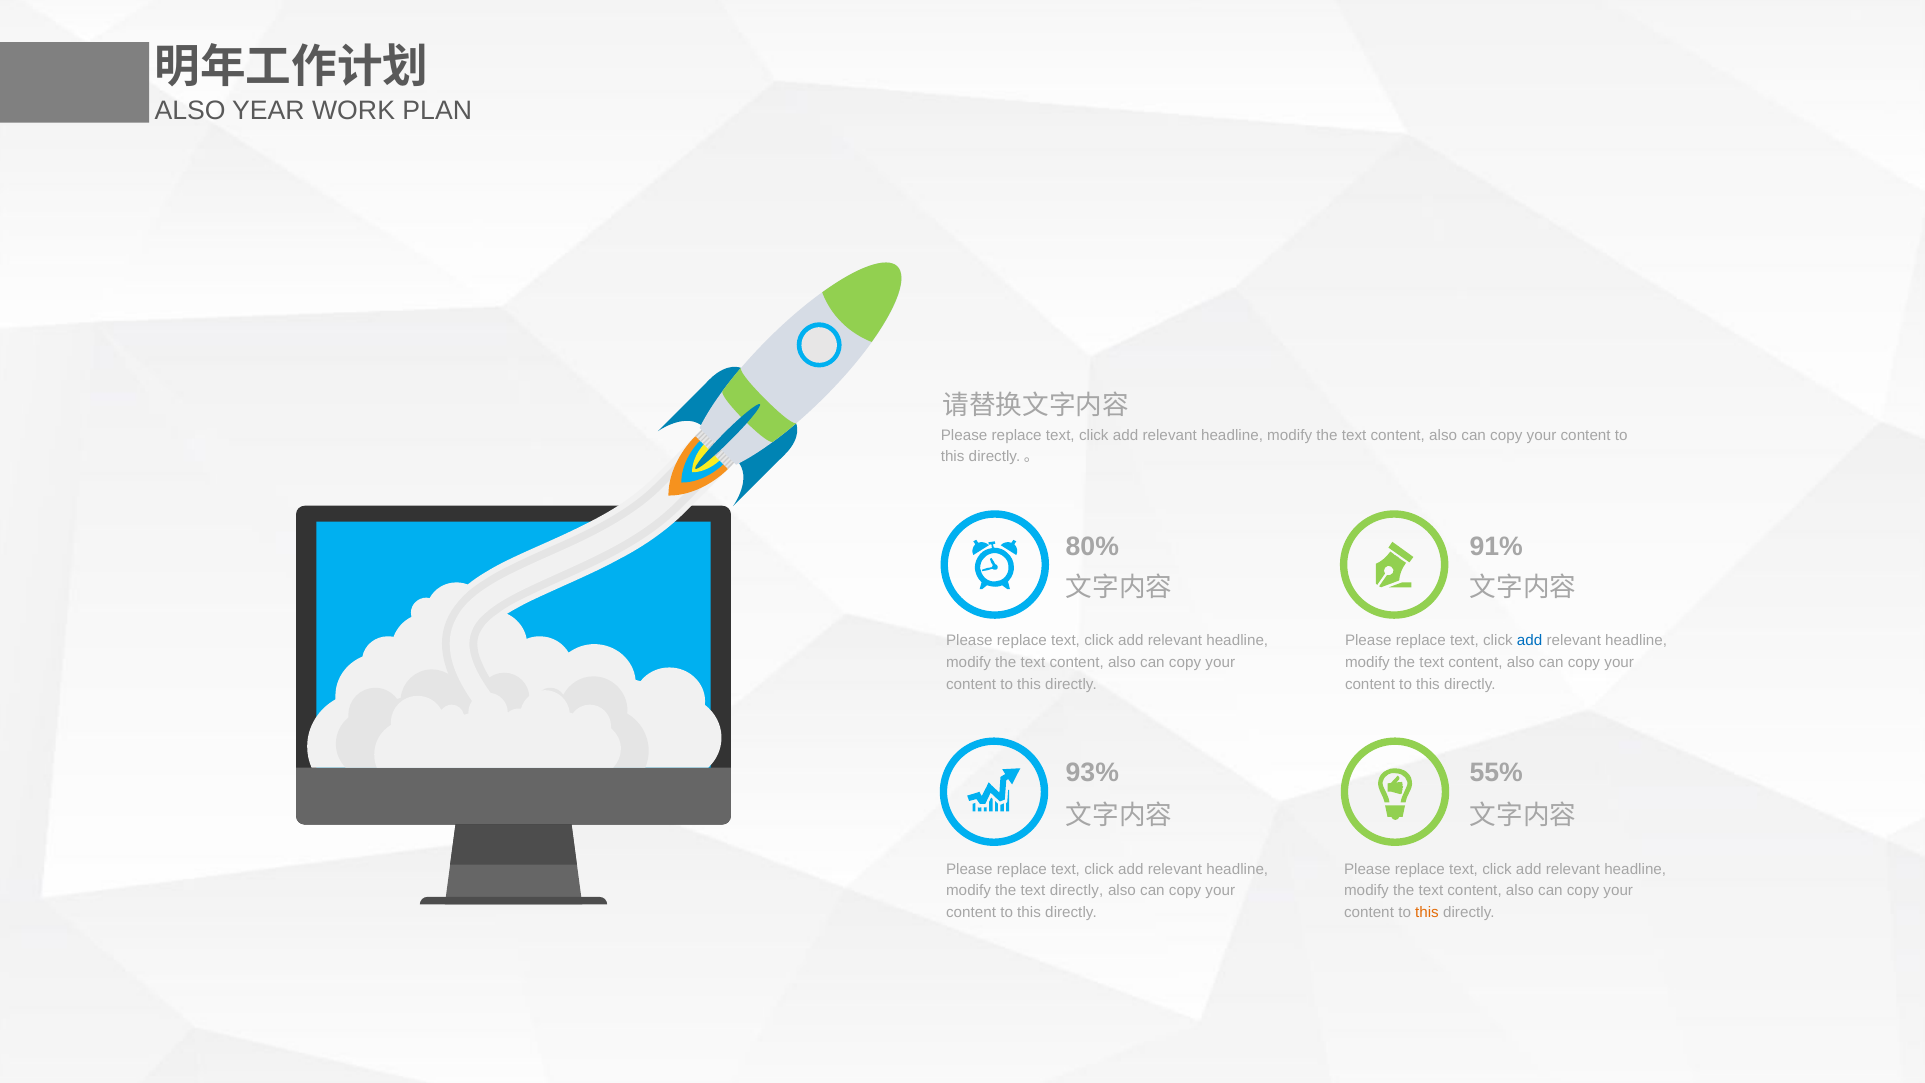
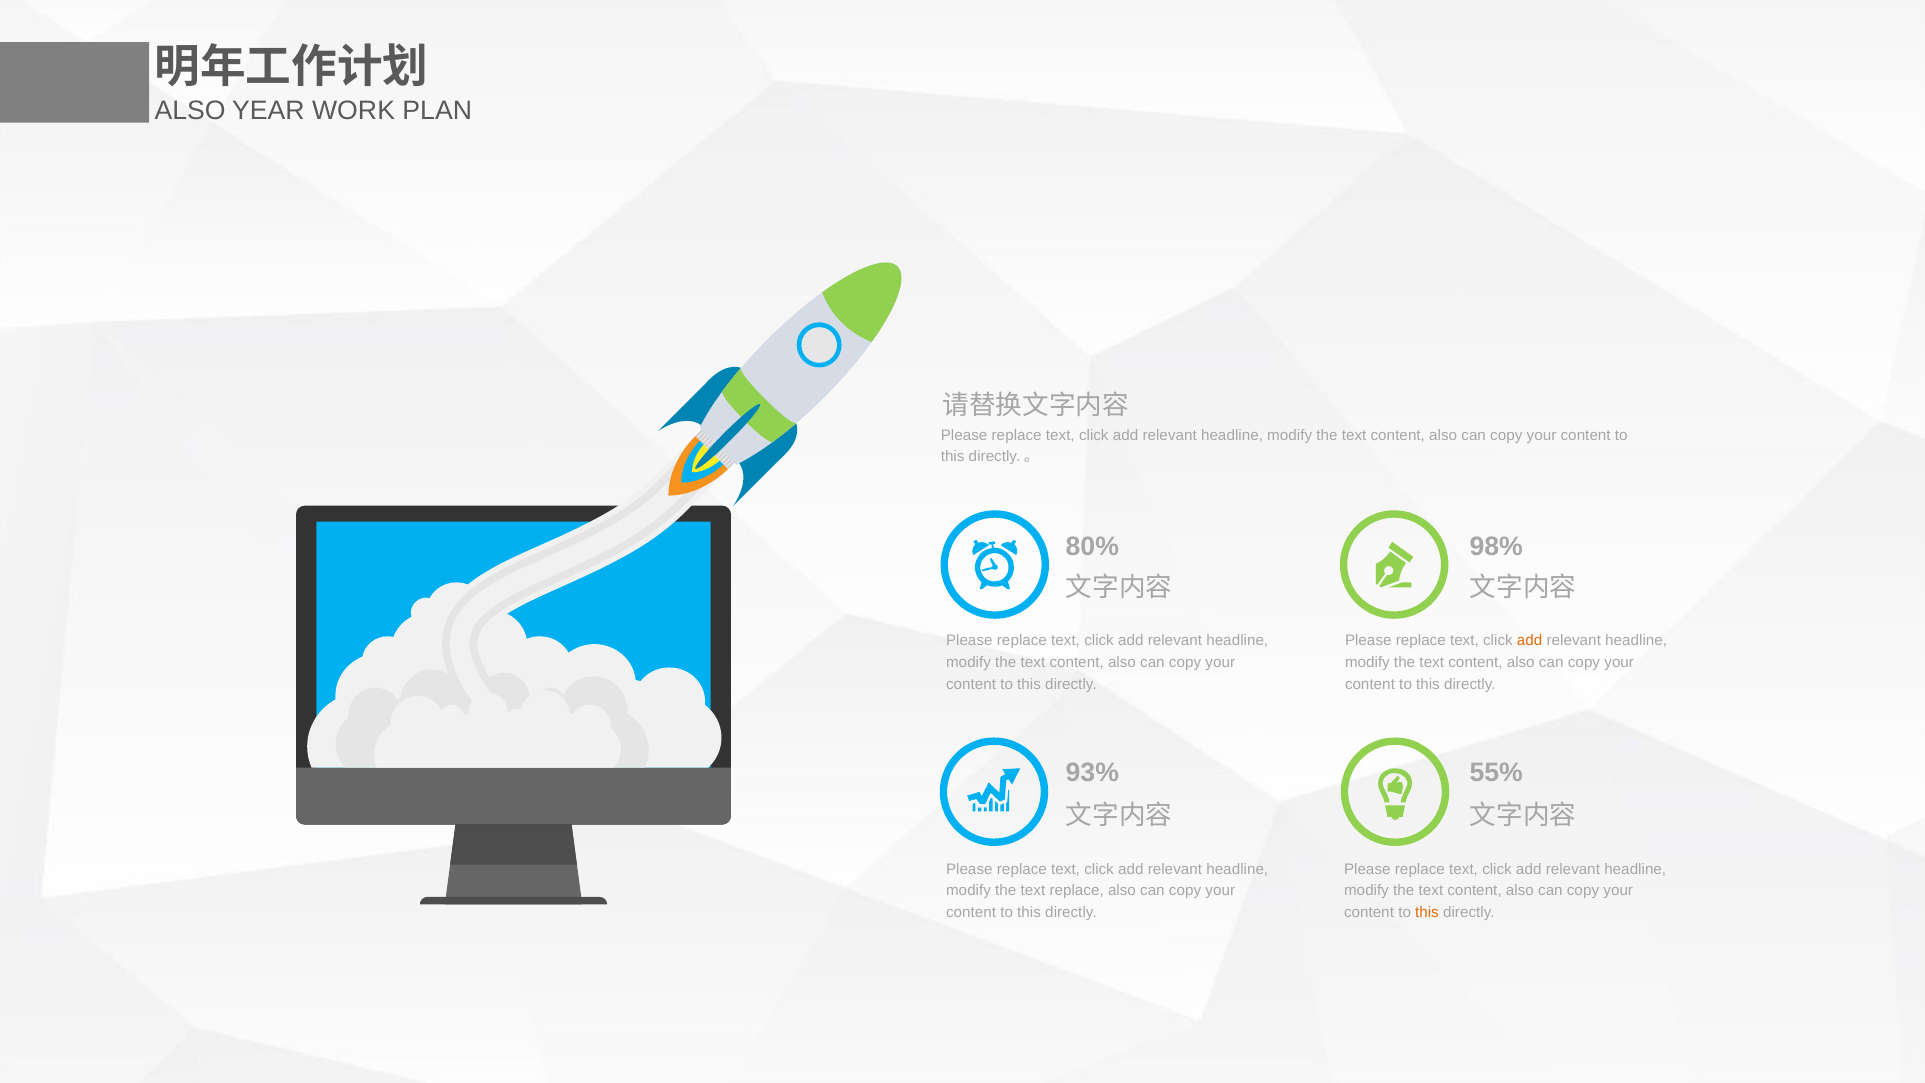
91%: 91% -> 98% (1496, 547)
add colour: blue -> orange (1530, 641)
text directly: directly -> replace (1077, 891)
